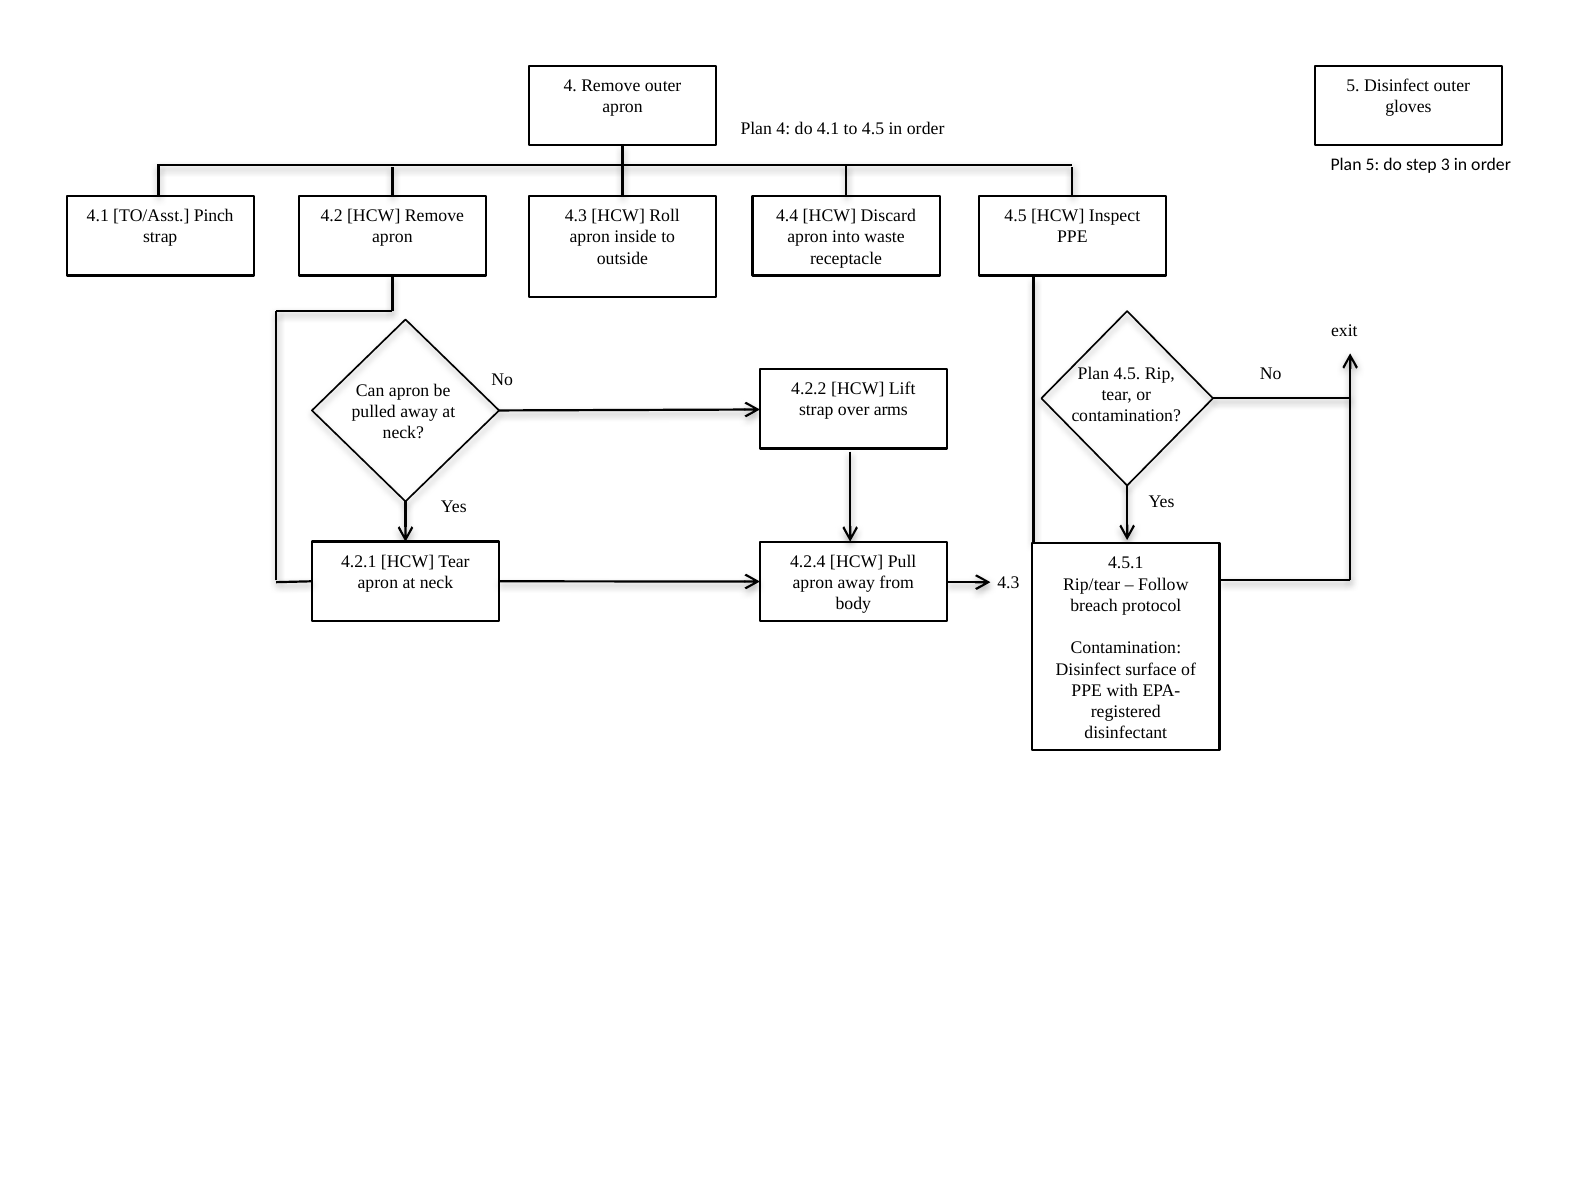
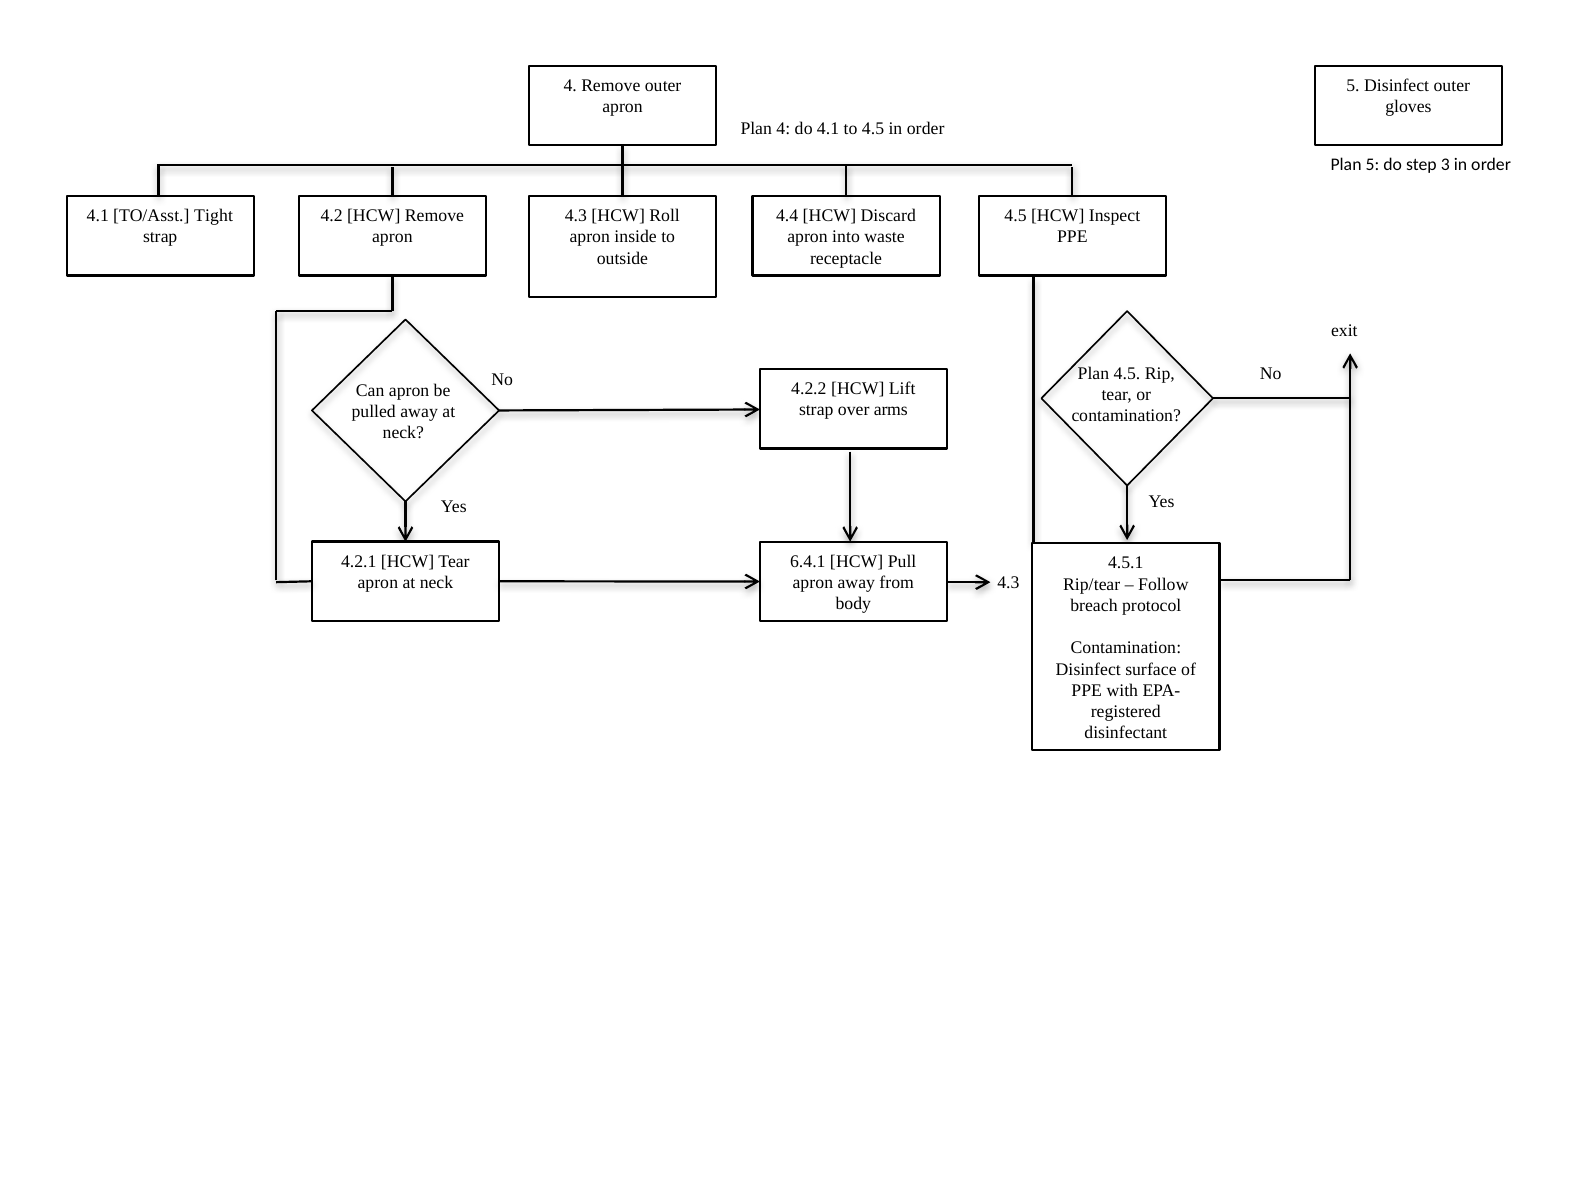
Pinch: Pinch -> Tight (214, 216)
4.2.4: 4.2.4 -> 6.4.1 (808, 562)
